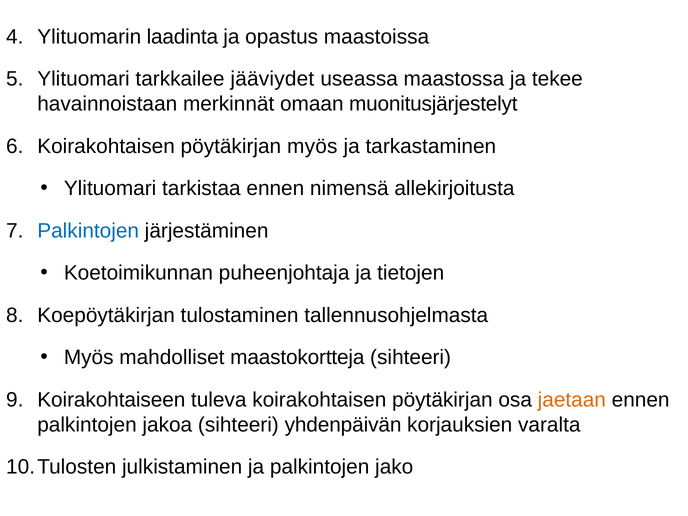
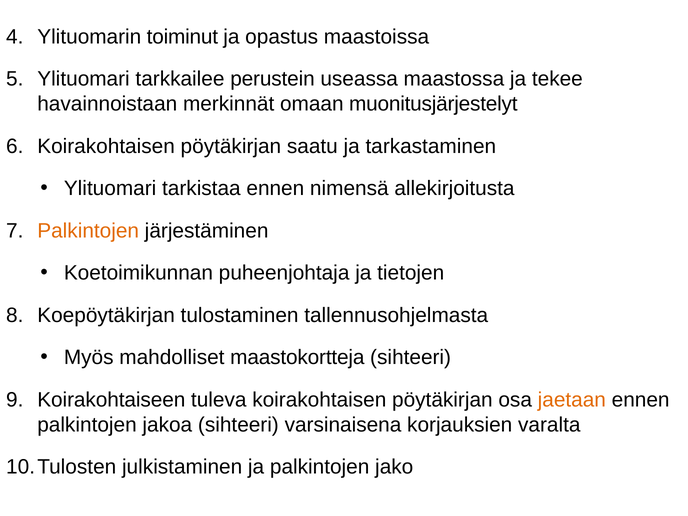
laadinta: laadinta -> toiminut (182, 37)
jääviydet: jääviydet -> perustein (272, 79)
pöytäkirjan myös: myös -> saatu (312, 146)
Palkintojen colour: blue -> orange (88, 231)
yhdenpäivän: yhdenpäivän -> varsinaisena (343, 425)
